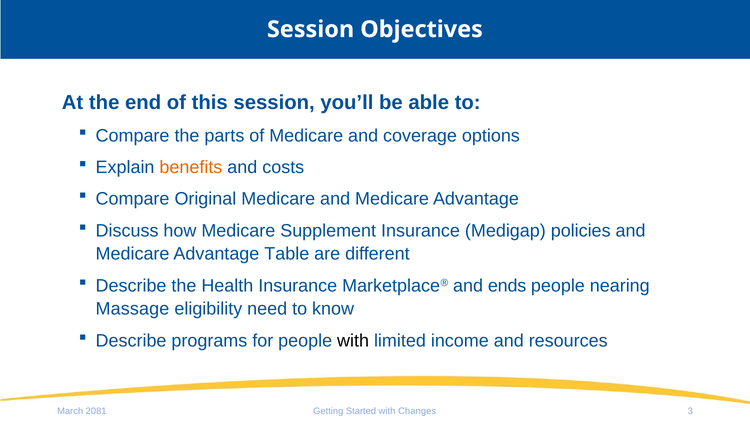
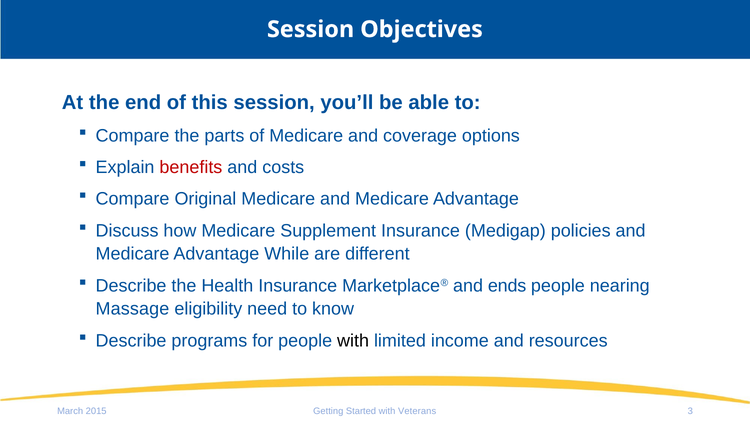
benefits colour: orange -> red (191, 167)
Table: Table -> While (287, 254)
2081: 2081 -> 2015 (96, 411)
Changes: Changes -> Veterans (417, 411)
